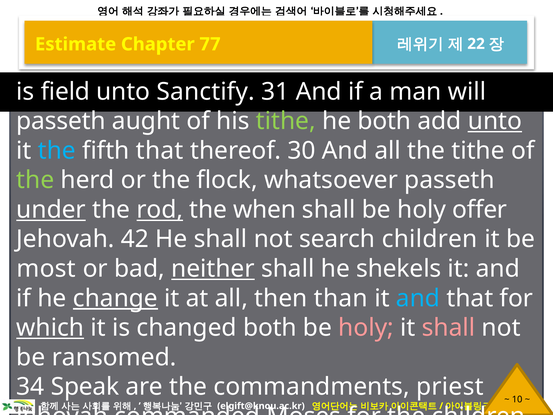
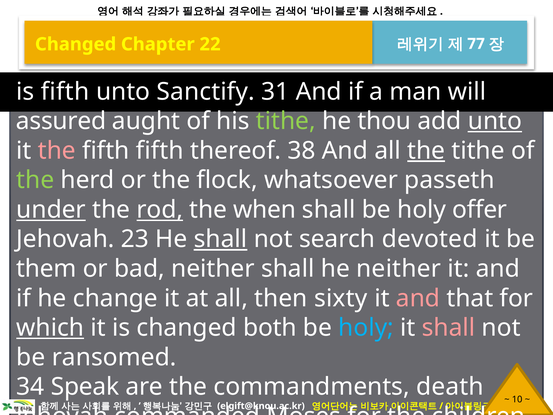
22: 22 -> 77 (476, 44)
Estimate: Estimate -> Changed (76, 44)
77: 77 -> 22 (210, 44)
is field: field -> fifth (65, 92)
passeth: passeth -> assured (61, 121)
he both: both -> thou (384, 121)
the colour: light blue -> pink (57, 151)
fifth that: that -> fifth (160, 151)
30: 30 -> 38 (302, 151)
the underline: none -> present (426, 151)
42: 42 -> 23 (135, 239)
shall underline: none -> present (221, 239)
search children: children -> devoted (430, 239)
most: most -> them (46, 269)
neither underline: present -> none (213, 269)
he shekels: shekels -> neither (399, 269)
change underline: present -> none (115, 298)
than: than -> sixty (341, 298)
and colour: light blue -> pink (418, 298)
holy colour: pink -> light blue (366, 328)
priest: priest -> death (450, 387)
